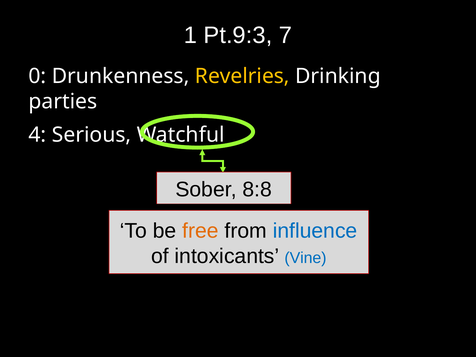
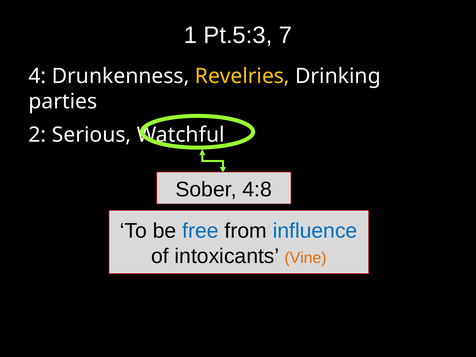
Pt.9:3: Pt.9:3 -> Pt.5:3 (238, 35)
0: 0 -> 4 (37, 76)
4: 4 -> 2 (37, 135)
8:8: 8:8 -> 4:8 (257, 189)
free colour: orange -> blue (200, 231)
Vine colour: blue -> orange (305, 258)
